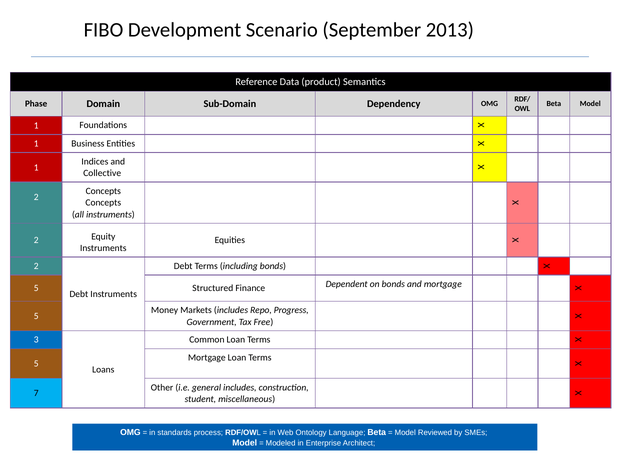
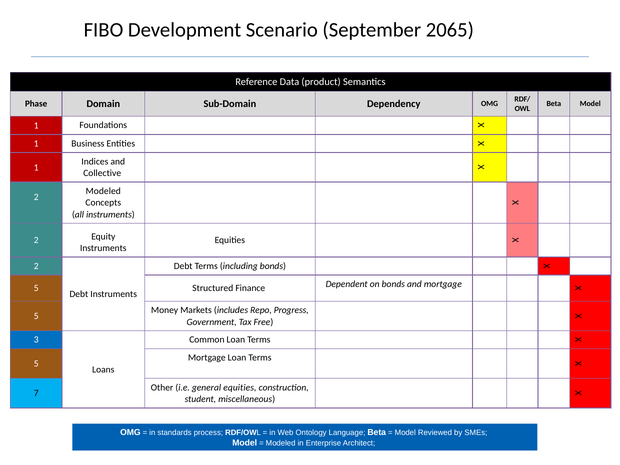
2013: 2013 -> 2065 (450, 30)
Concepts: Concepts -> Modeled (103, 191)
general includes: includes -> equities (240, 387)
